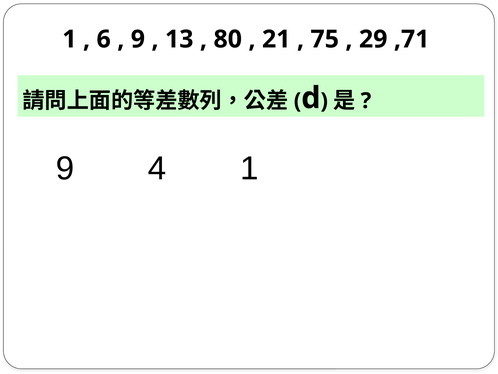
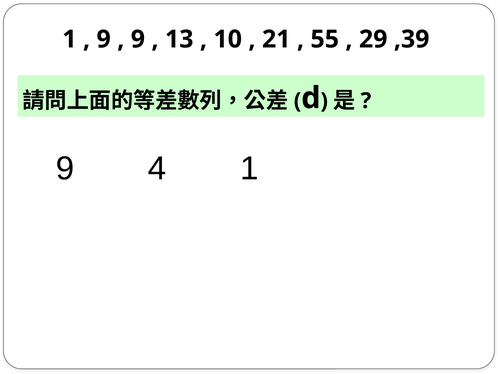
6: 6 -> 9 (104, 39)
80: 80 -> 10 (228, 39)
75: 75 -> 55 (325, 39)
,71: ,71 -> ,39 (412, 39)
